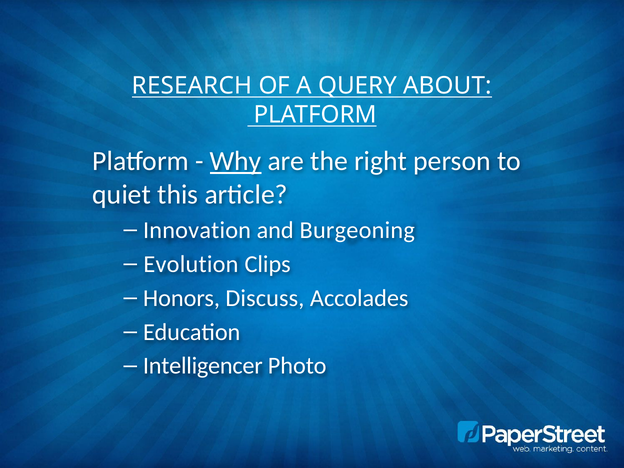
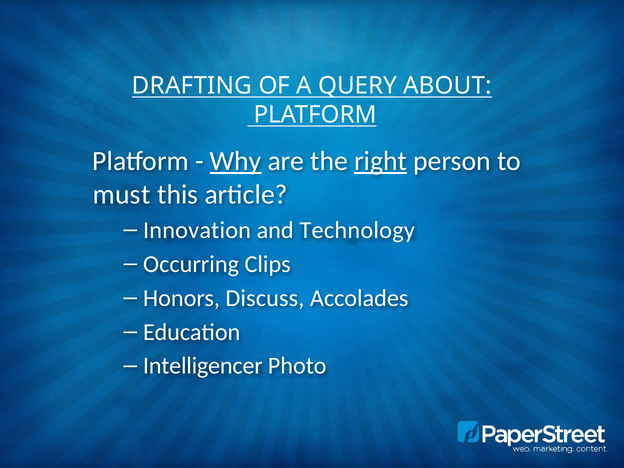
RESEARCH: RESEARCH -> DRAFTING (192, 86)
right underline: none -> present (380, 161)
quiet: quiet -> must (122, 194)
Burgeoning: Burgeoning -> Technology (357, 230)
Evolution: Evolution -> Occurring (191, 264)
